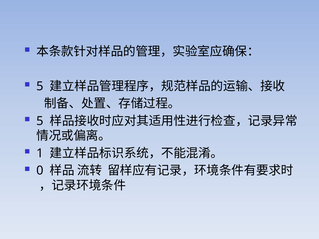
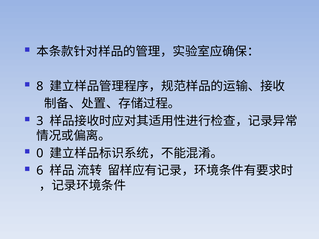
5: 5 -> 8 (40, 86)
5: 5 -> 3 (40, 121)
1: 1 -> 0 (40, 153)
0: 0 -> 6 (40, 171)
